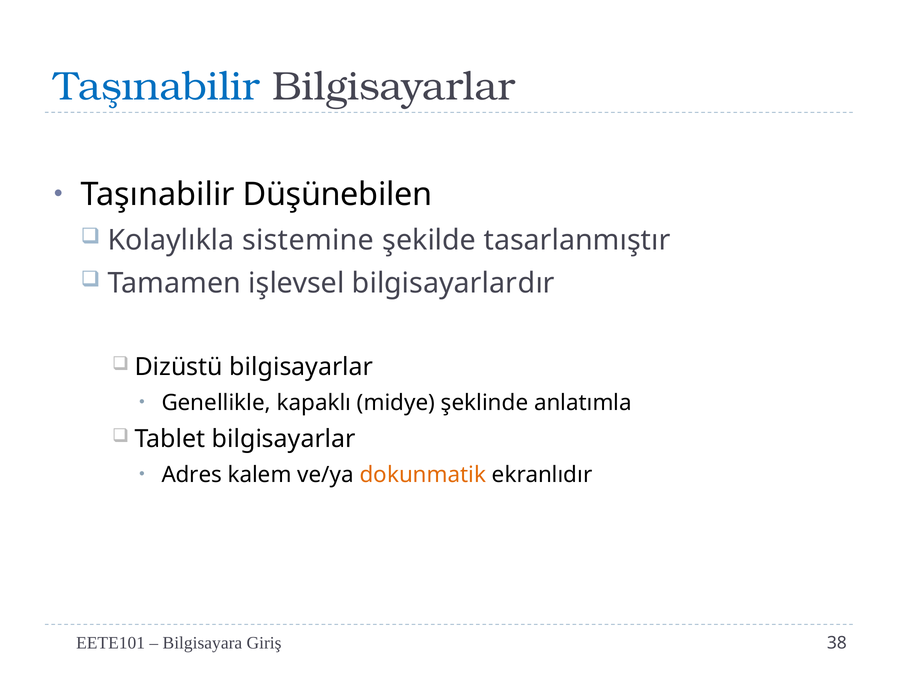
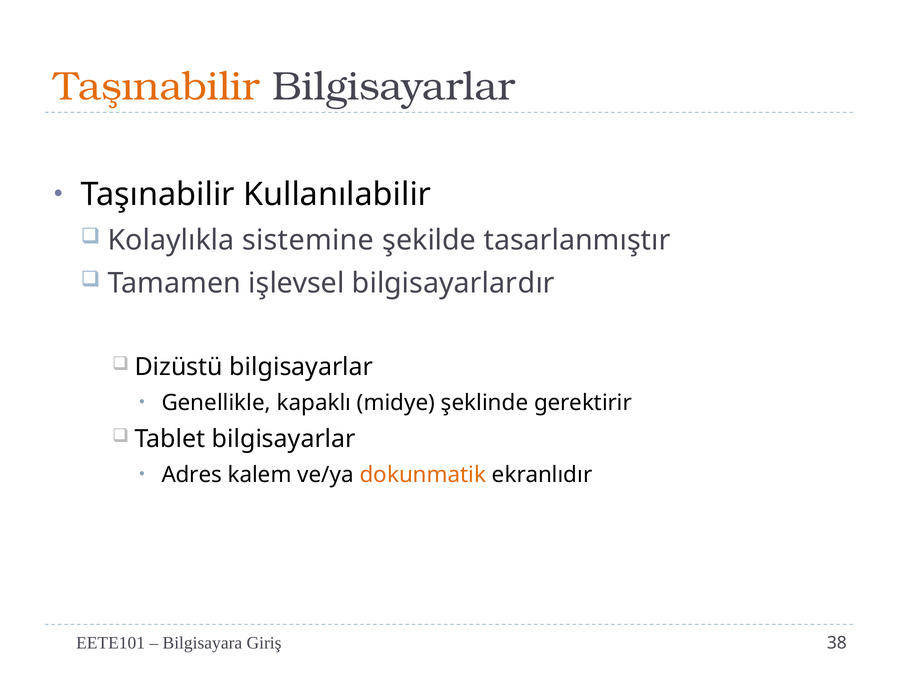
Taşınabilir colour: blue -> orange (157, 87)
Düşünebilen: Düşünebilen -> Kullanılabilir (337, 194)
anlatımla: anlatımla -> gerektirir (583, 402)
